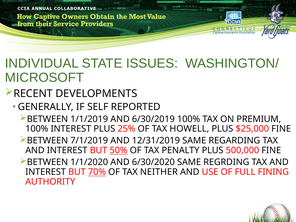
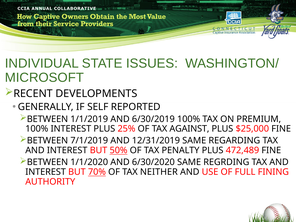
HOWELL: HOWELL -> AGAINST (189, 129)
500,000: 500,000 -> 472,489 (242, 150)
